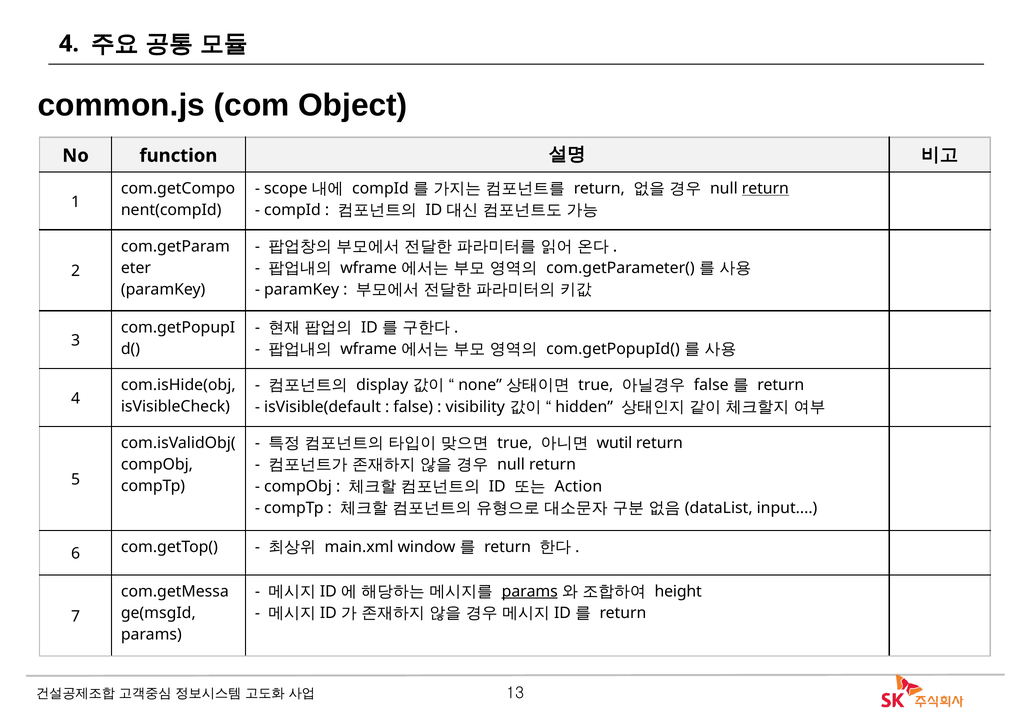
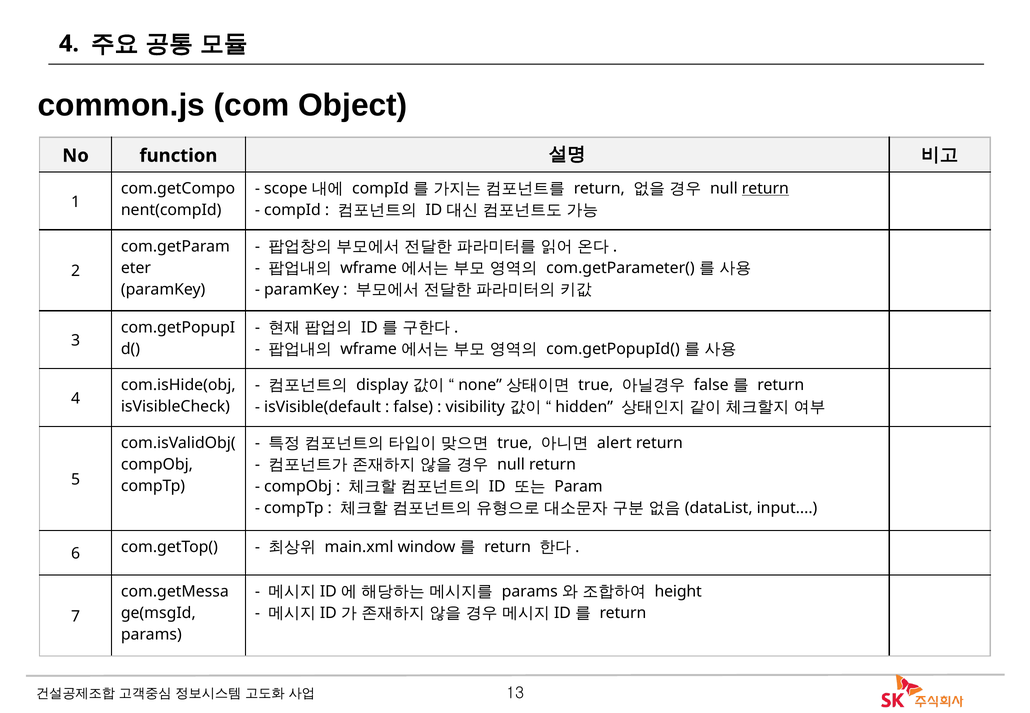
wutil: wutil -> alert (614, 443)
Action: Action -> Param (578, 486)
params underline: present -> none (530, 591)
